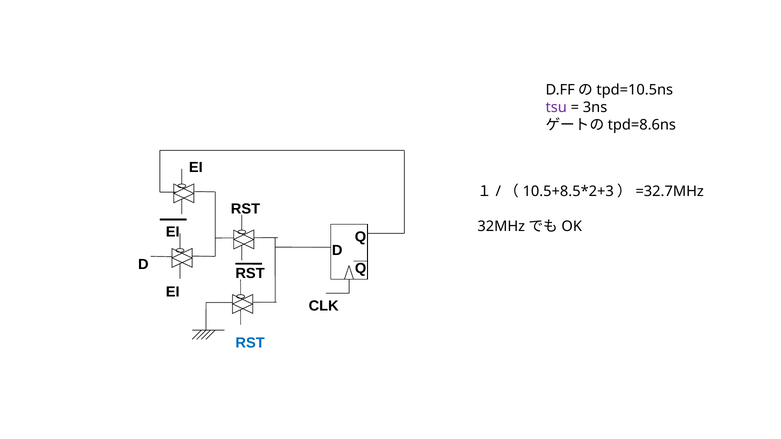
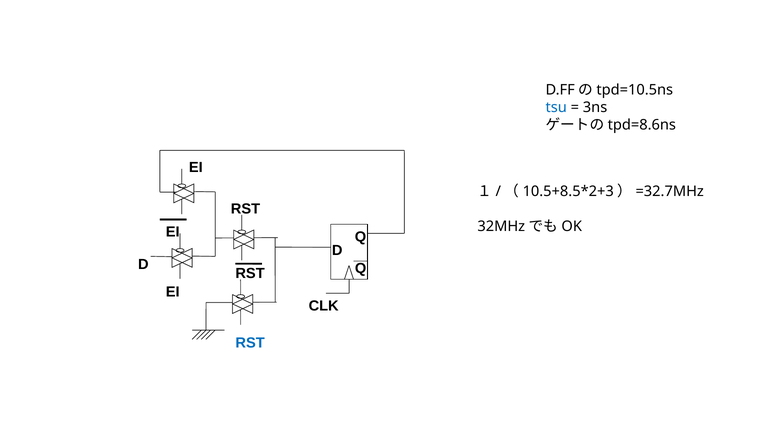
tsu colour: purple -> blue (556, 107)
